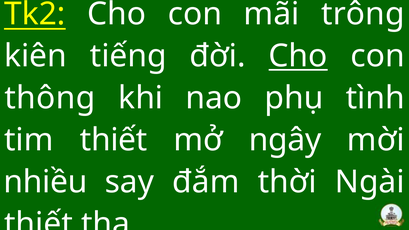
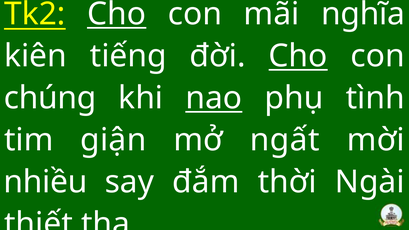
Cho underline: none -> present (117, 14)
trông: trông -> nghĩa (363, 14)
thông: thông -> chúng (50, 98)
nao underline: none -> present (214, 98)
tim thiết: thiết -> giận (113, 140)
ngây: ngây -> ngất (285, 140)
